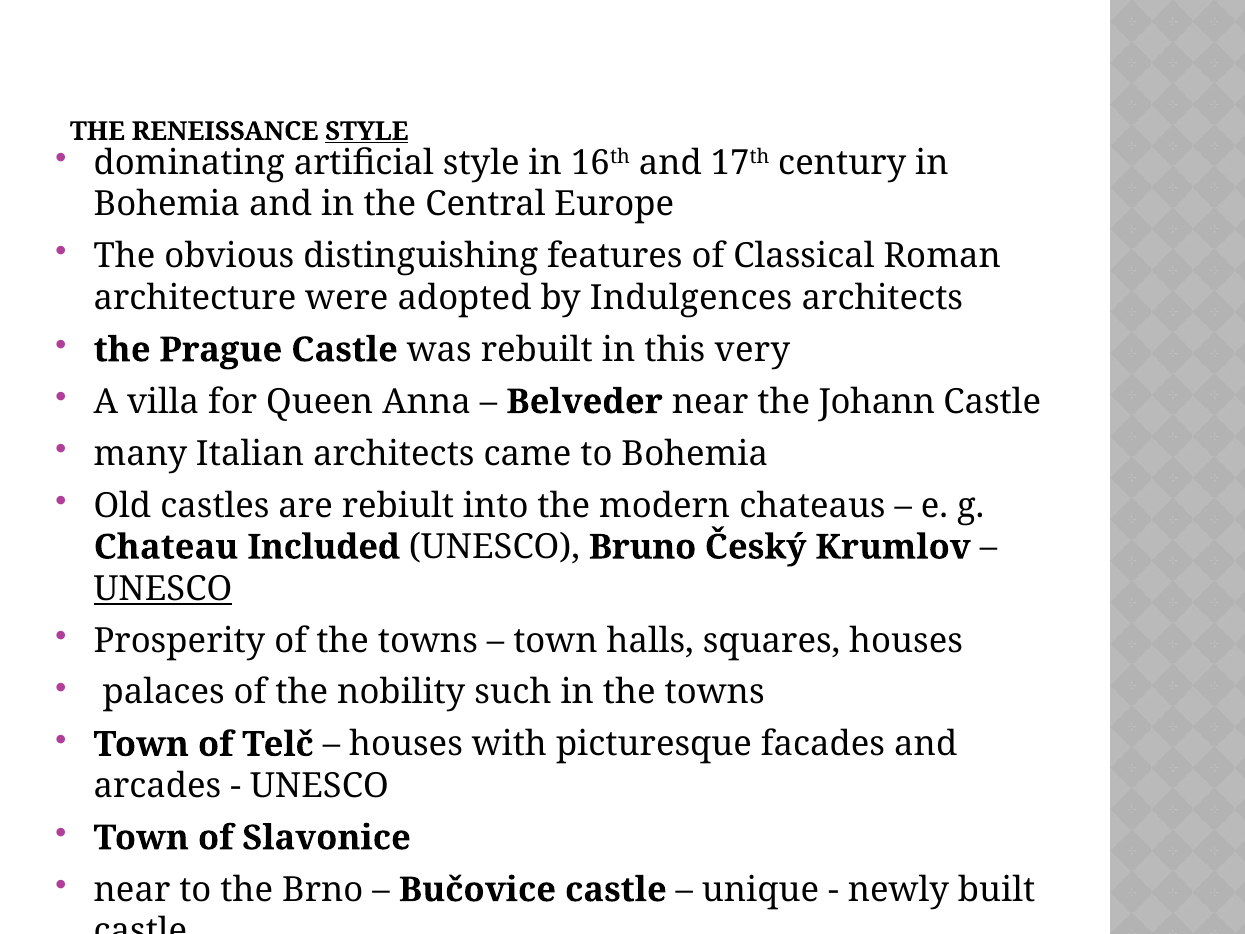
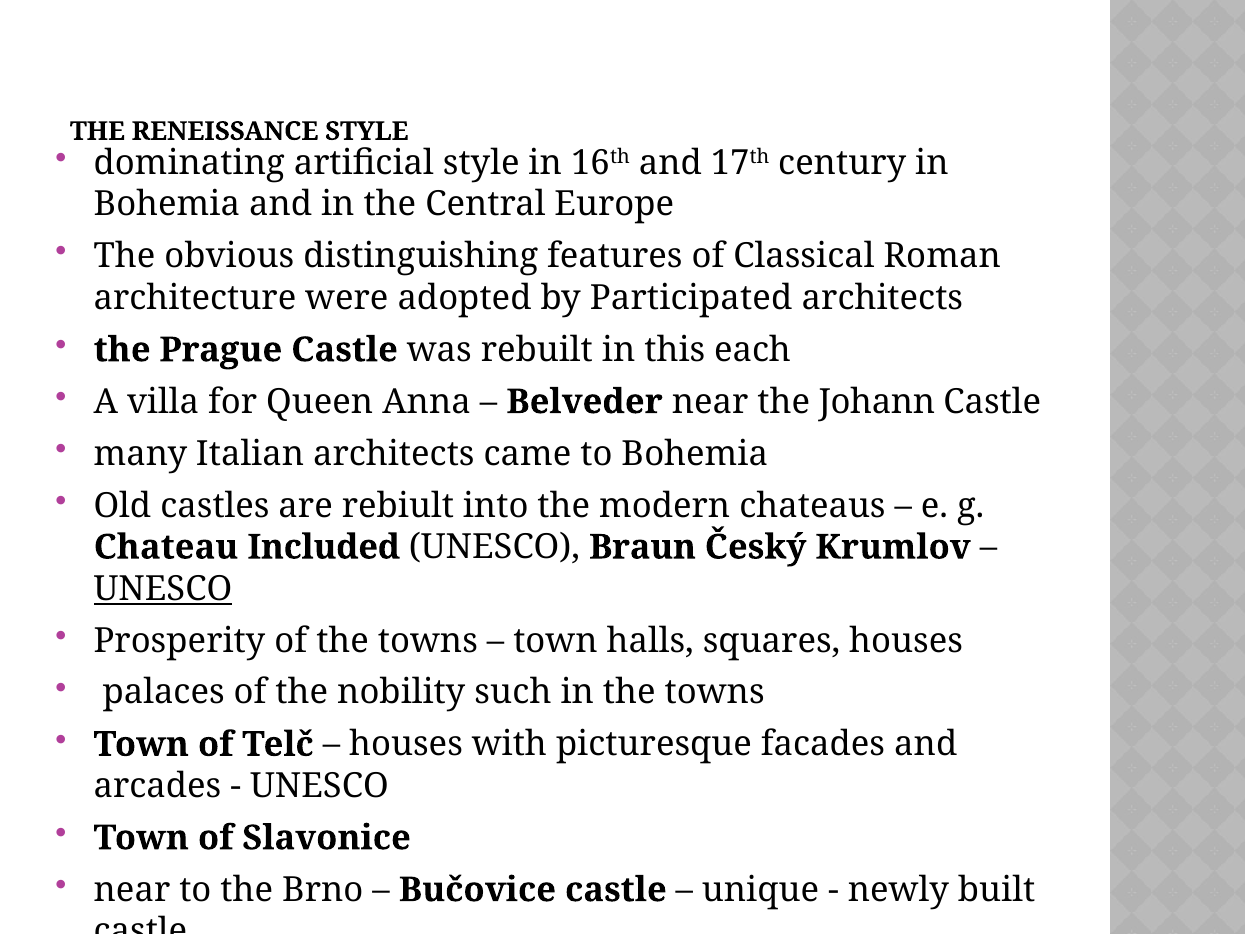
STYLE underline: present -> none (367, 131)
Indulgences: Indulgences -> Participated (691, 298)
very: very -> each (753, 350)
Bruno: Bruno -> Braun (643, 547)
